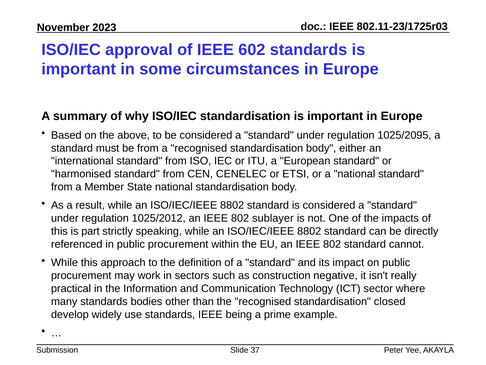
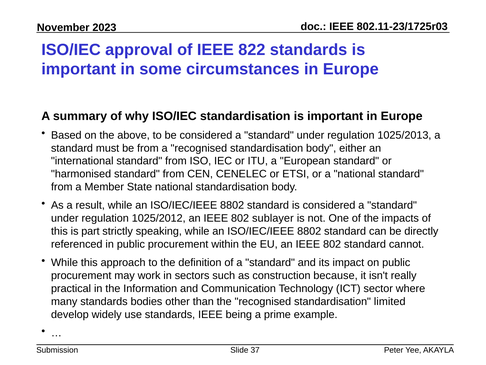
602: 602 -> 822 (252, 50)
1025/2095: 1025/2095 -> 1025/2013 (404, 135)
negative: negative -> because (336, 275)
closed: closed -> limited (390, 301)
